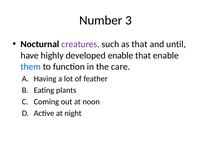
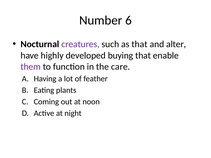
3: 3 -> 6 (128, 20)
until: until -> alter (176, 44)
developed enable: enable -> buying (120, 56)
them colour: blue -> purple (31, 67)
